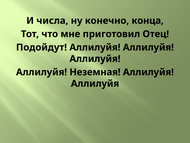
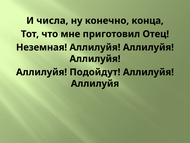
Подойдут: Подойдут -> Неземная (42, 47)
Неземная: Неземная -> Подойдут (95, 72)
